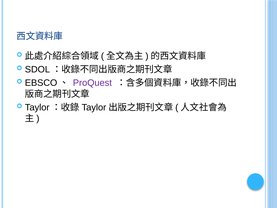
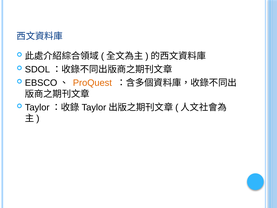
ProQuest colour: purple -> orange (92, 83)
